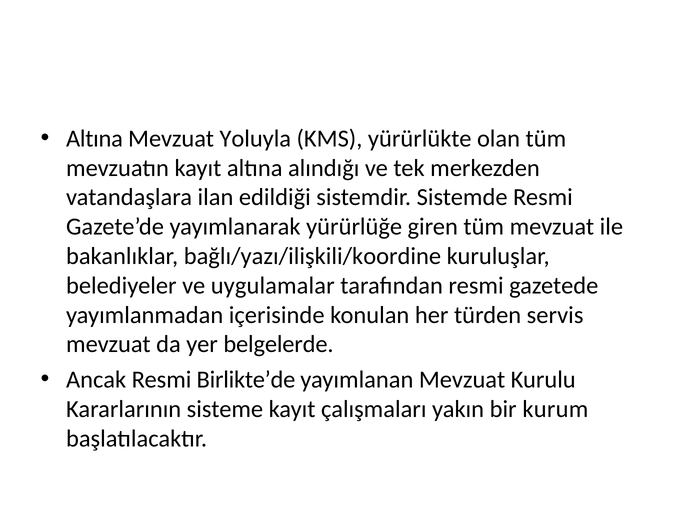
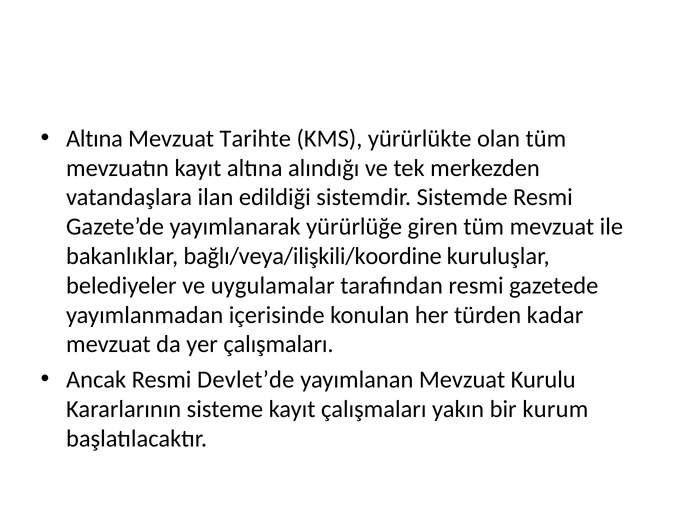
Yoluyla: Yoluyla -> Tarihte (255, 138)
bağlı/yazı/ilişkili/koordine: bağlı/yazı/ilişkili/koordine -> bağlı/veya/ilişkili/koordine (313, 256)
servis: servis -> kadar (555, 315)
yer belgelerde: belgelerde -> çalışmaları (278, 344)
Birlikte’de: Birlikte’de -> Devlet’de (246, 379)
